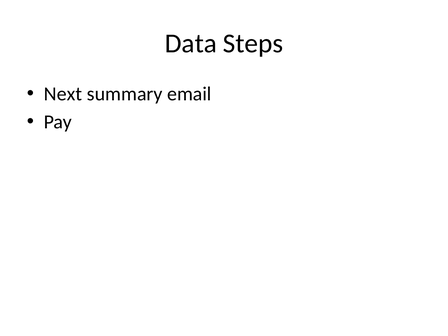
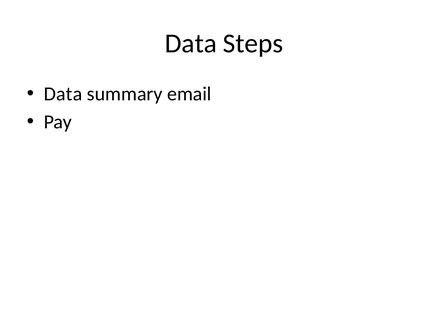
Next: Next -> Data (63, 94)
